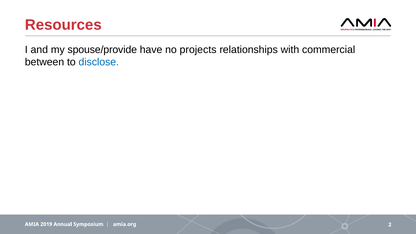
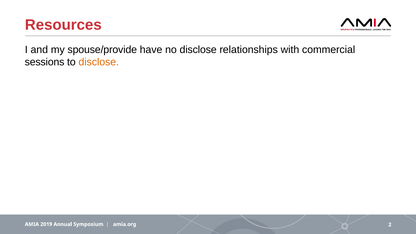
no projects: projects -> disclose (198, 50)
between: between -> sessions (45, 62)
disclose colour: blue -> orange (99, 62)
